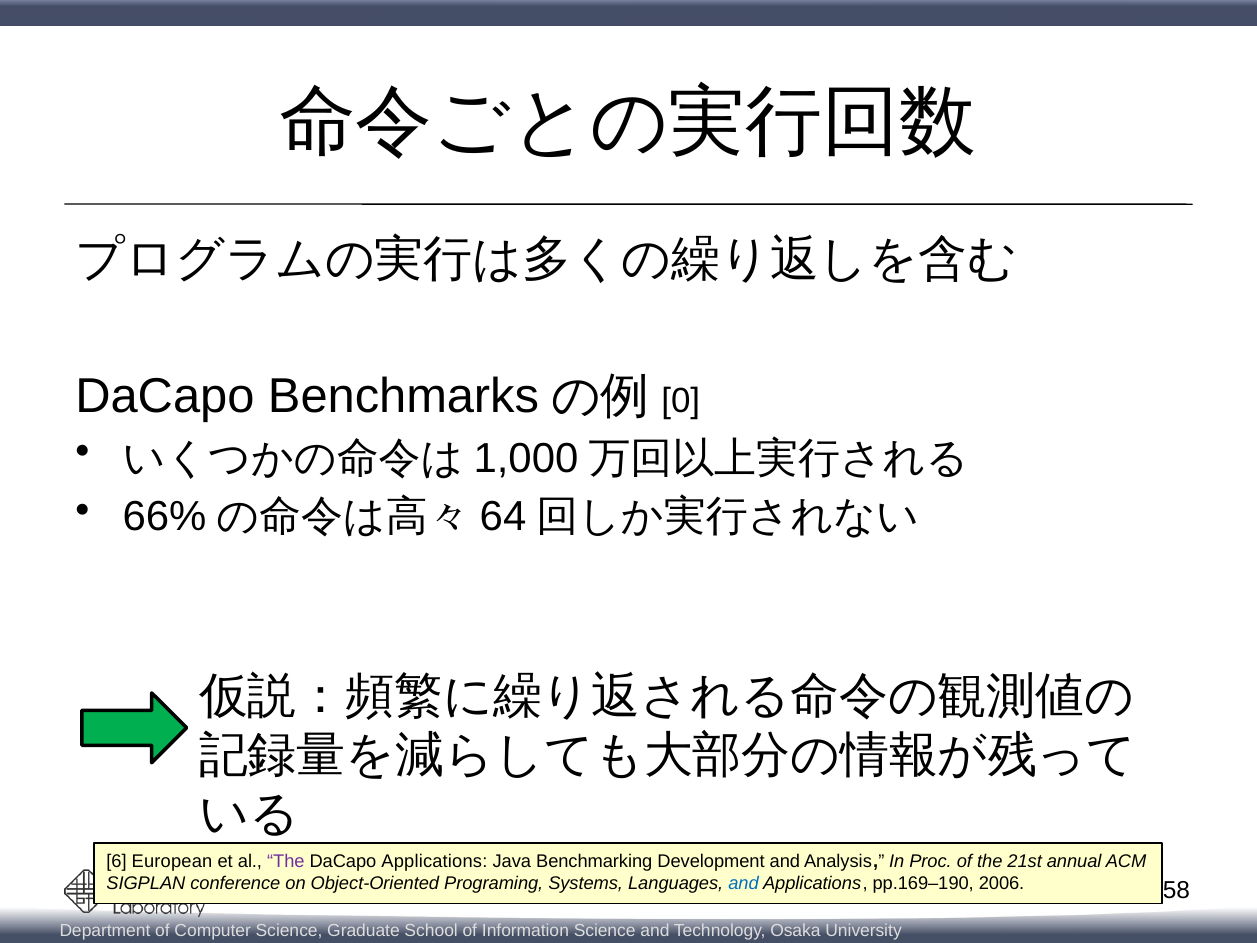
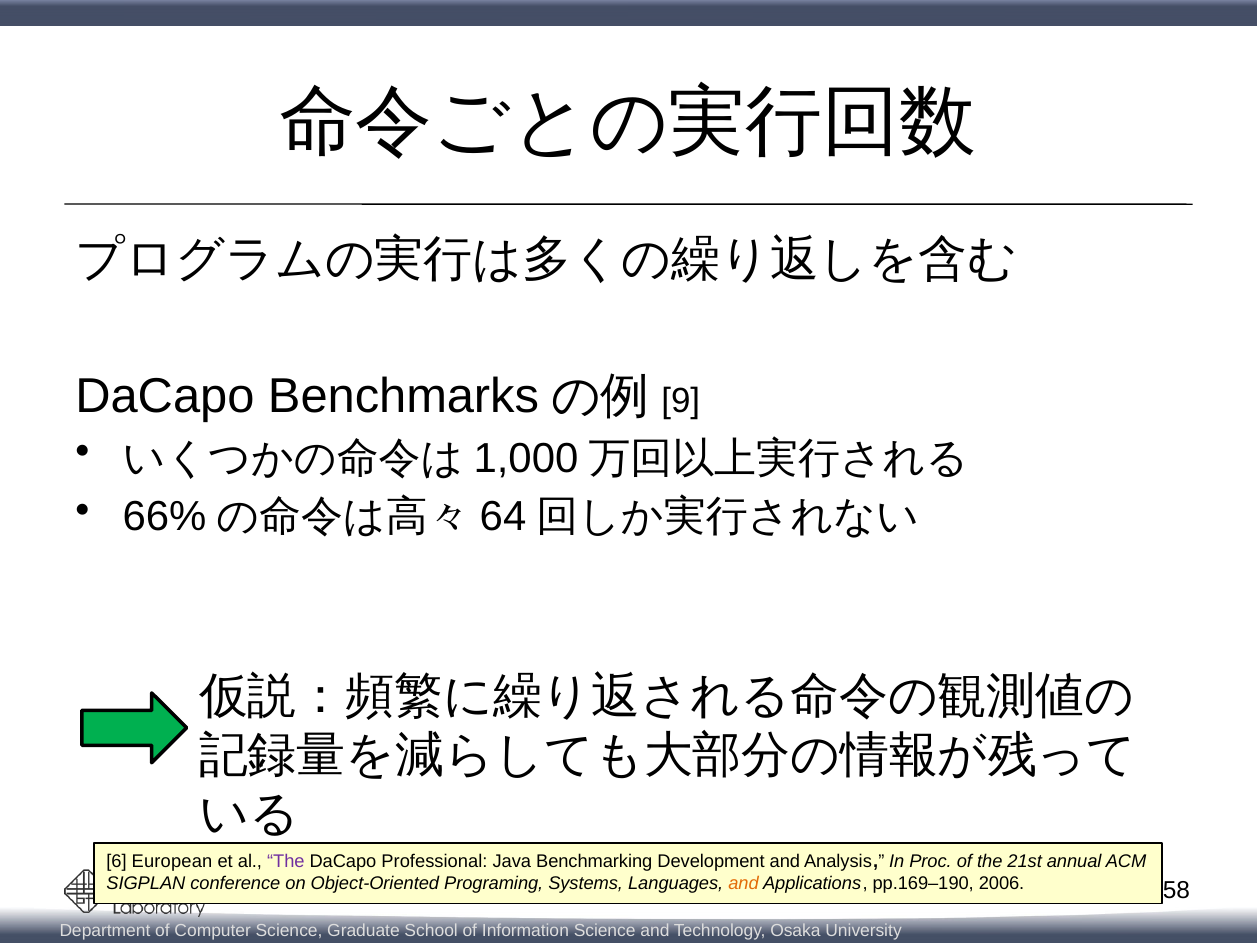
0: 0 -> 9 (681, 401)
DaCapo Applications: Applications -> Professional (434, 861)
and colour: blue -> orange (744, 883)
